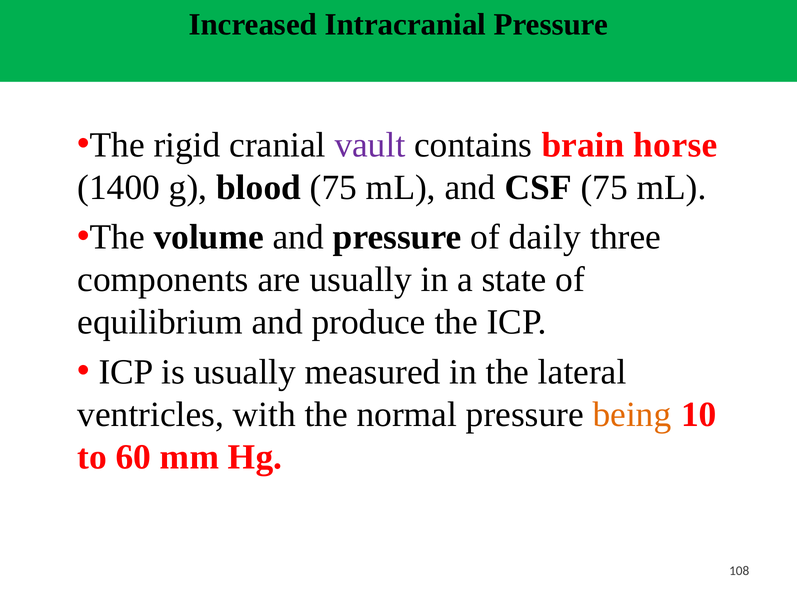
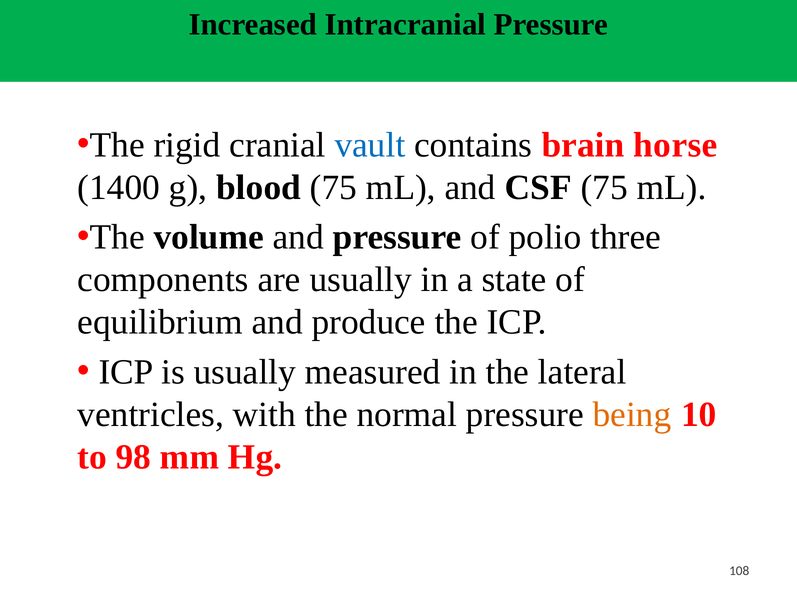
vault colour: purple -> blue (370, 145)
daily: daily -> polio (545, 237)
60: 60 -> 98 (133, 457)
